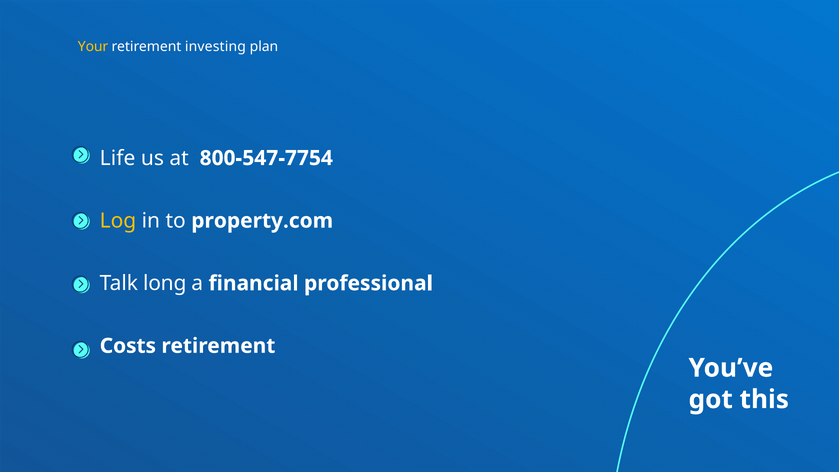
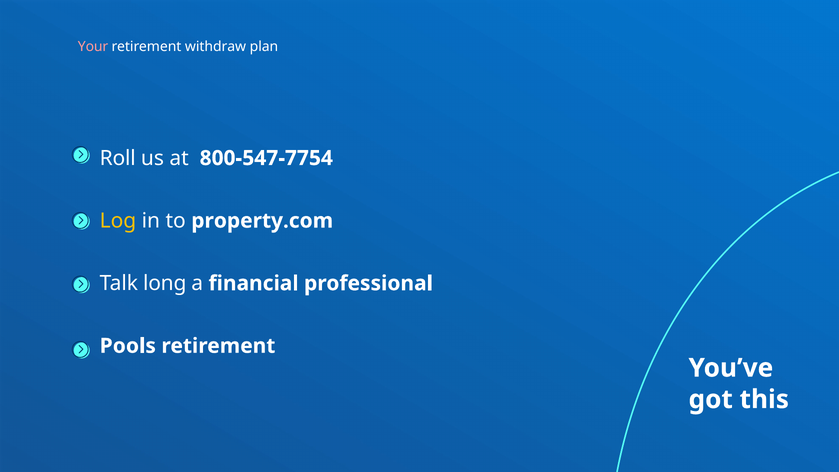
Your colour: yellow -> pink (93, 47)
investing: investing -> withdraw (216, 47)
Life: Life -> Roll (118, 158)
Costs: Costs -> Pools (128, 346)
